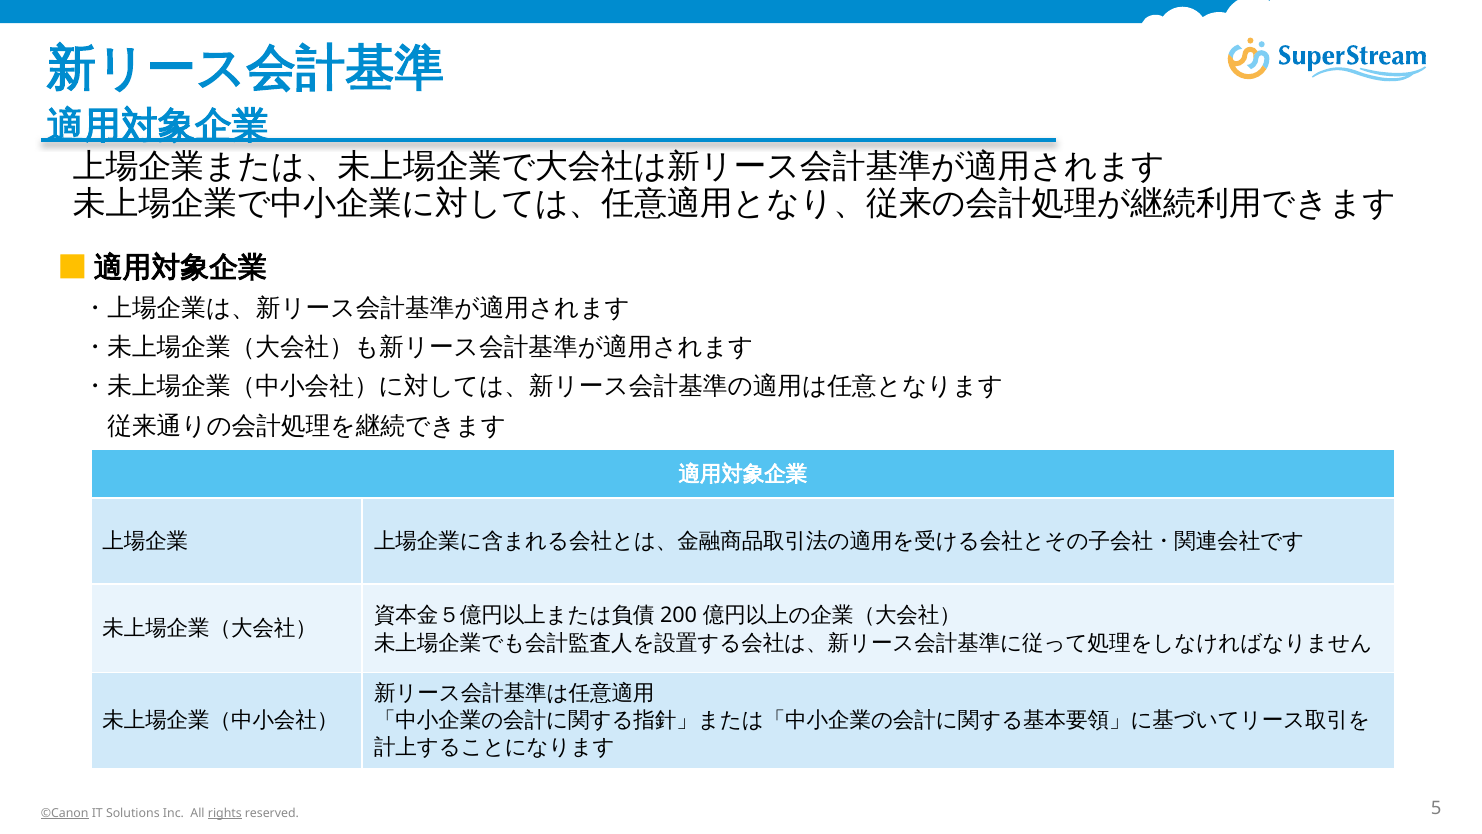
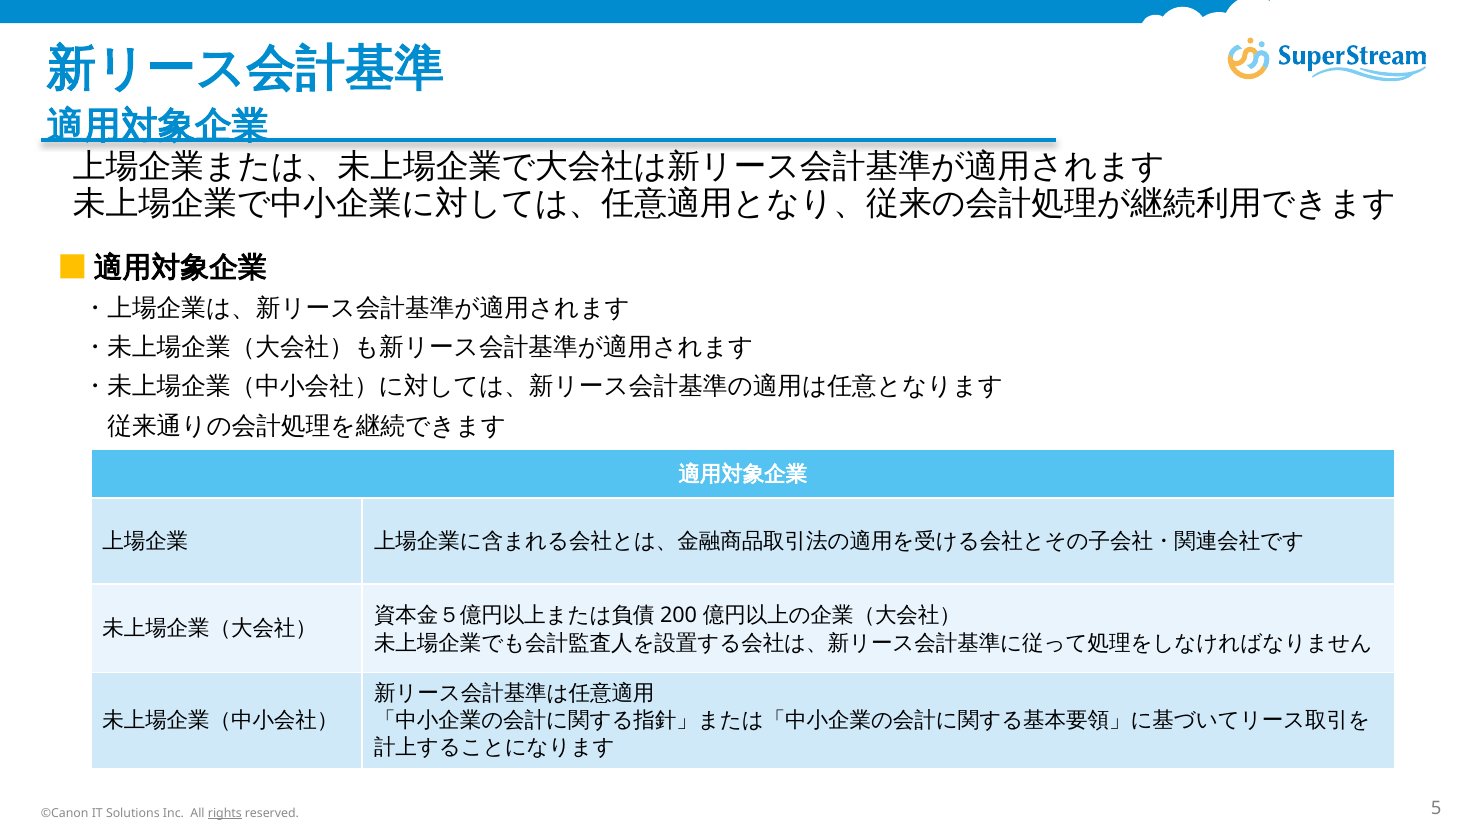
©Canon underline: present -> none (65, 813)
